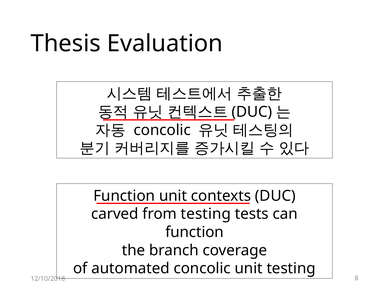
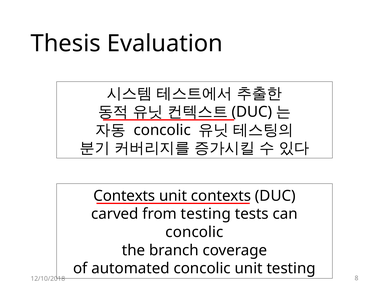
Function: Function -> Contexts (124, 196)
function: function -> concolic (194, 232)
